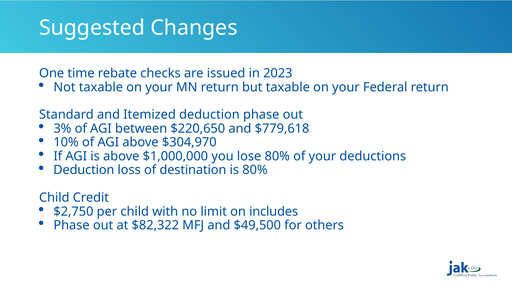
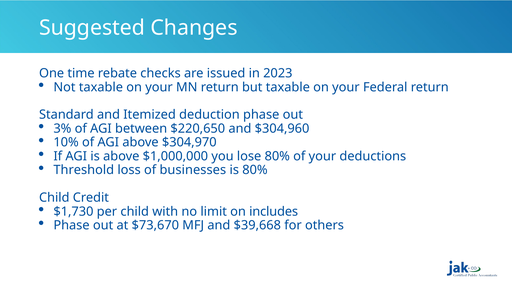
$779,618: $779,618 -> $304,960 (282, 129)
Deduction: Deduction -> Threshold (84, 170)
destination: destination -> businesses (193, 170)
$2,750: $2,750 -> $1,730 (73, 211)
$82,322: $82,322 -> $73,670 (155, 225)
$49,500: $49,500 -> $39,668 (257, 225)
